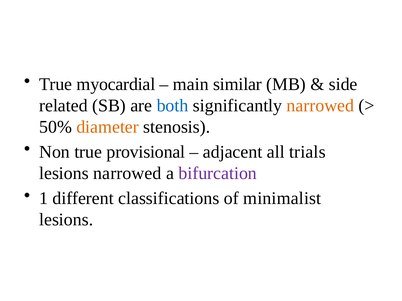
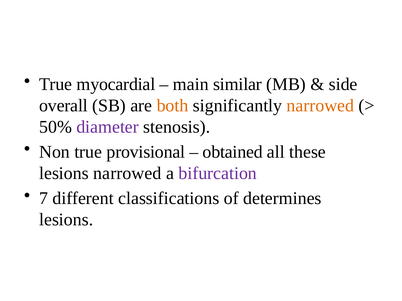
related: related -> overall (63, 106)
both colour: blue -> orange (173, 106)
diameter colour: orange -> purple (108, 127)
adjacent: adjacent -> obtained (233, 152)
trials: trials -> these (308, 152)
1: 1 -> 7 (44, 199)
minimalist: minimalist -> determines (282, 199)
